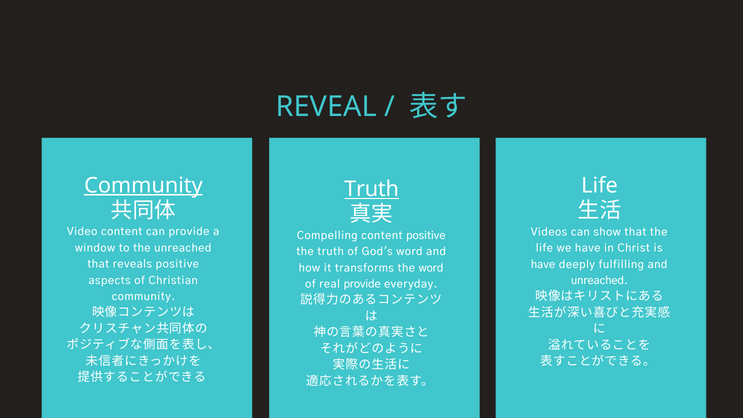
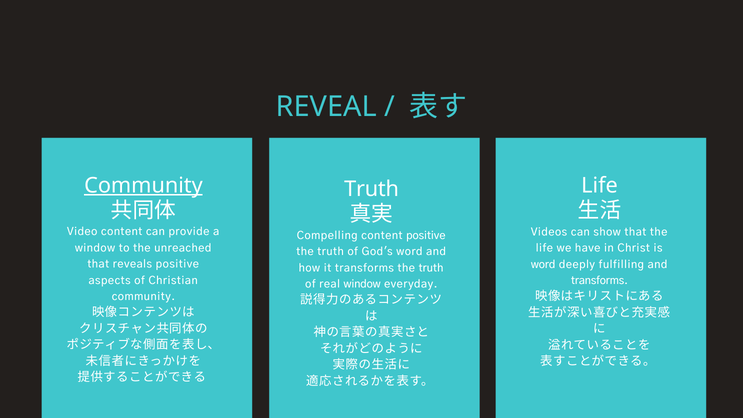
Truth underline: present -> none (372, 189)
have: have -> word (543, 264)
transforms the word: word -> truth (431, 268)
unreached: unreached -> transforms (600, 281)
real provide: provide -> window (362, 284)
